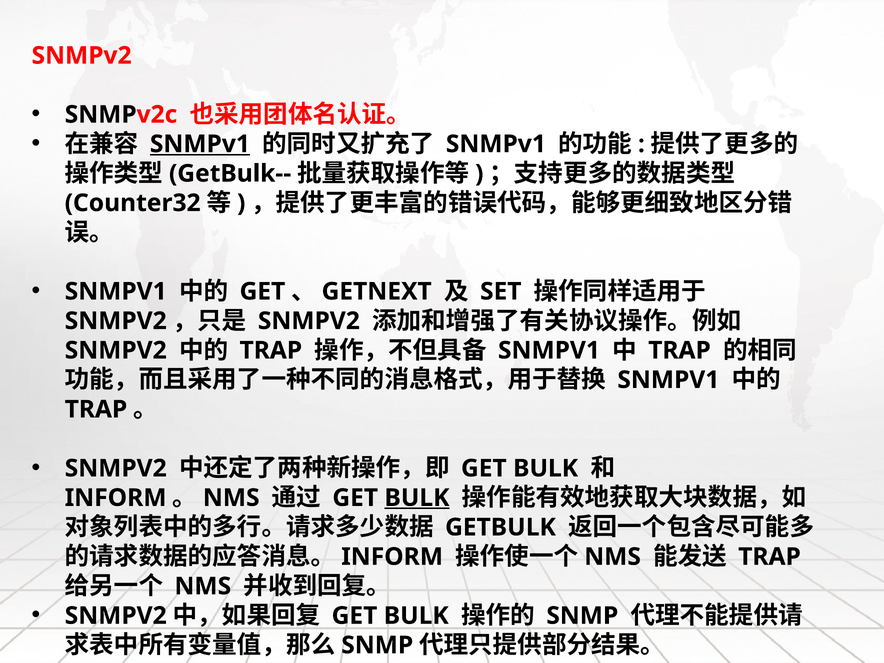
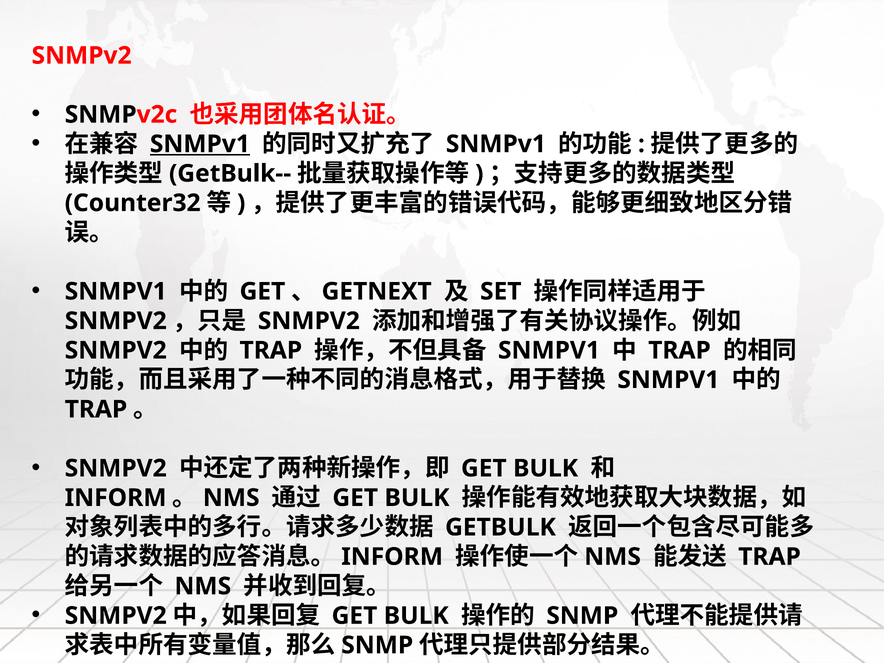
BULK underline: present -> none (417, 498)
